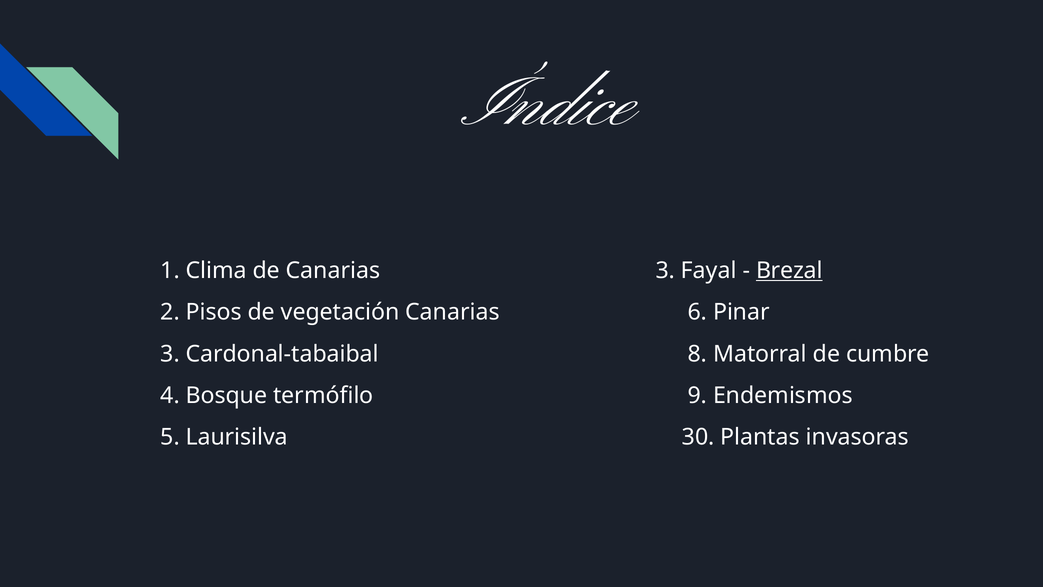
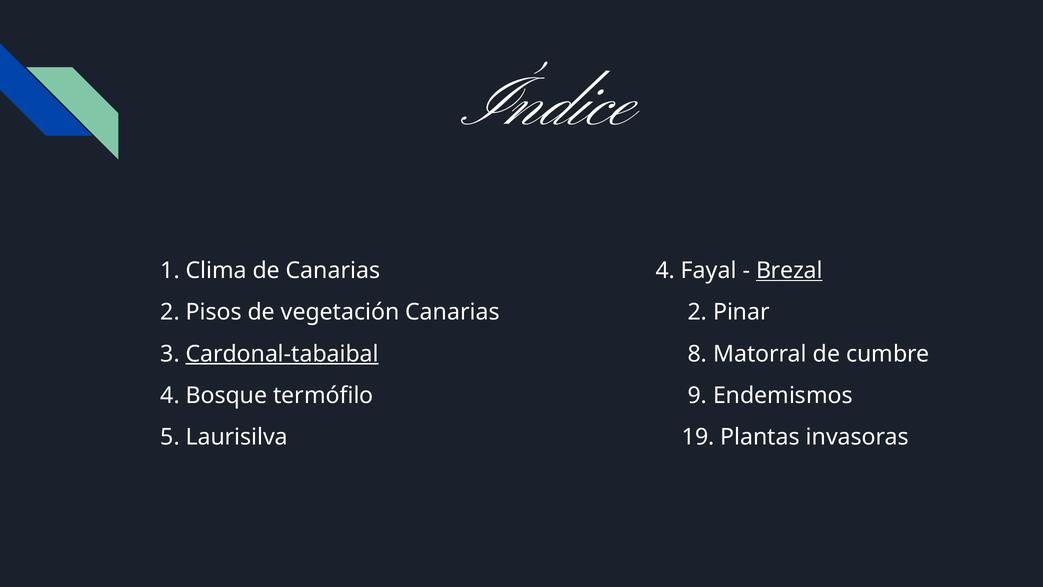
Canarias 3: 3 -> 4 (665, 270)
Canarias 6: 6 -> 2 (697, 312)
Cardonal-tabaibal underline: none -> present (282, 354)
30: 30 -> 19 (698, 437)
